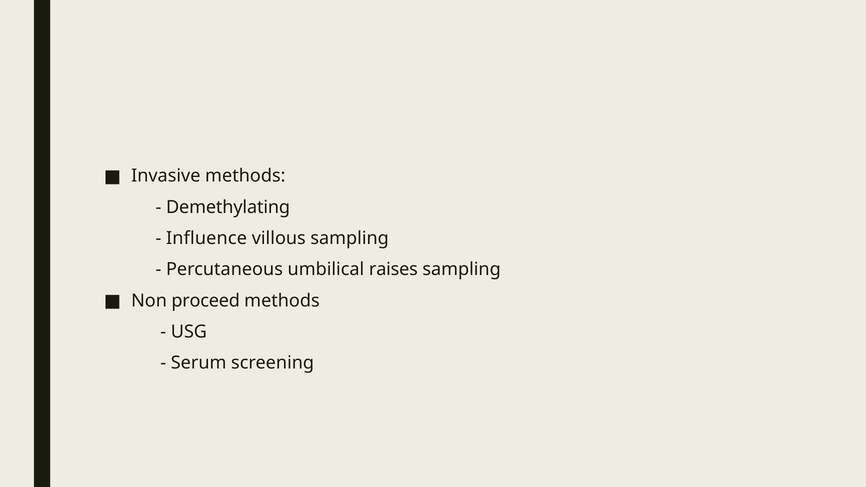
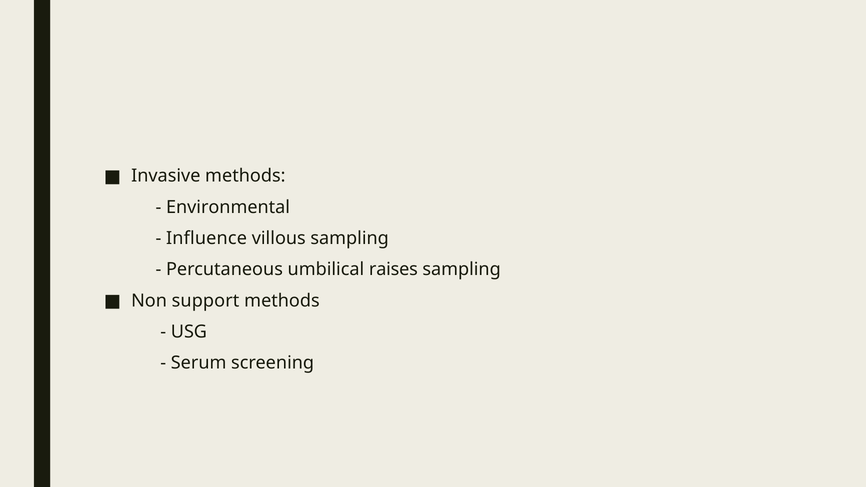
Demethylating: Demethylating -> Environmental (228, 207)
proceed: proceed -> support (206, 301)
